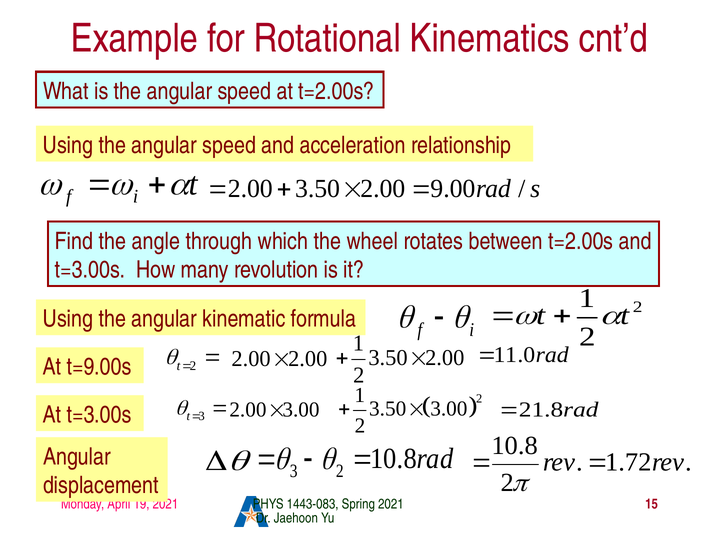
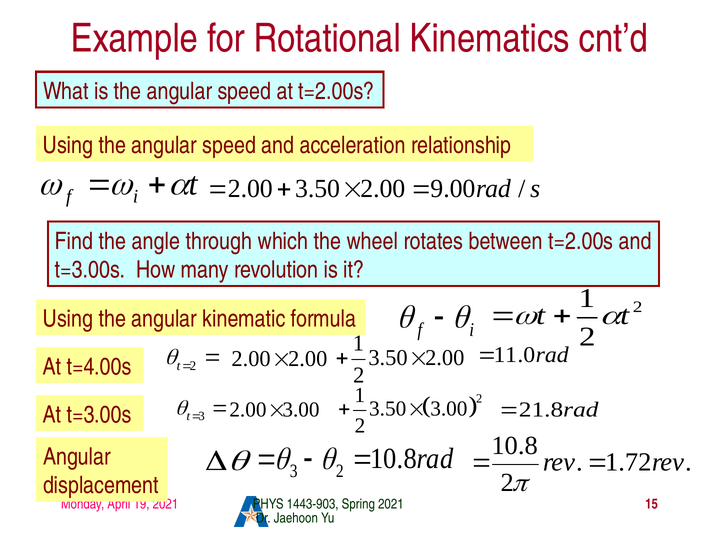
t=9.00s: t=9.00s -> t=4.00s (99, 367)
1443-083: 1443-083 -> 1443-903 (313, 504)
